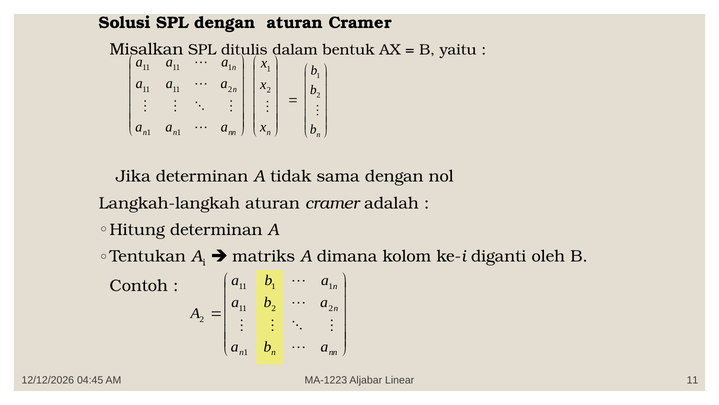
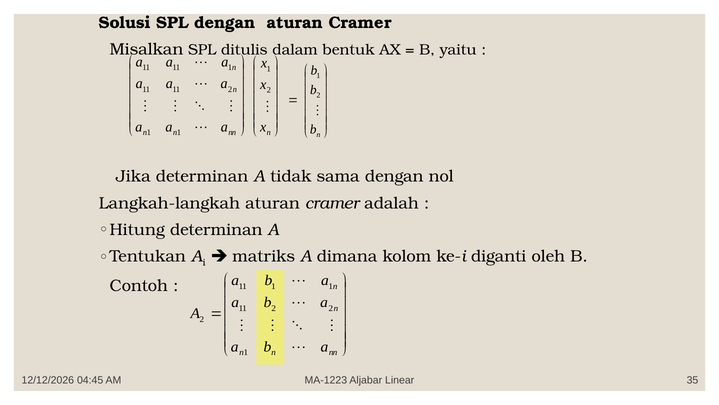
Linear 11: 11 -> 35 (692, 380)
